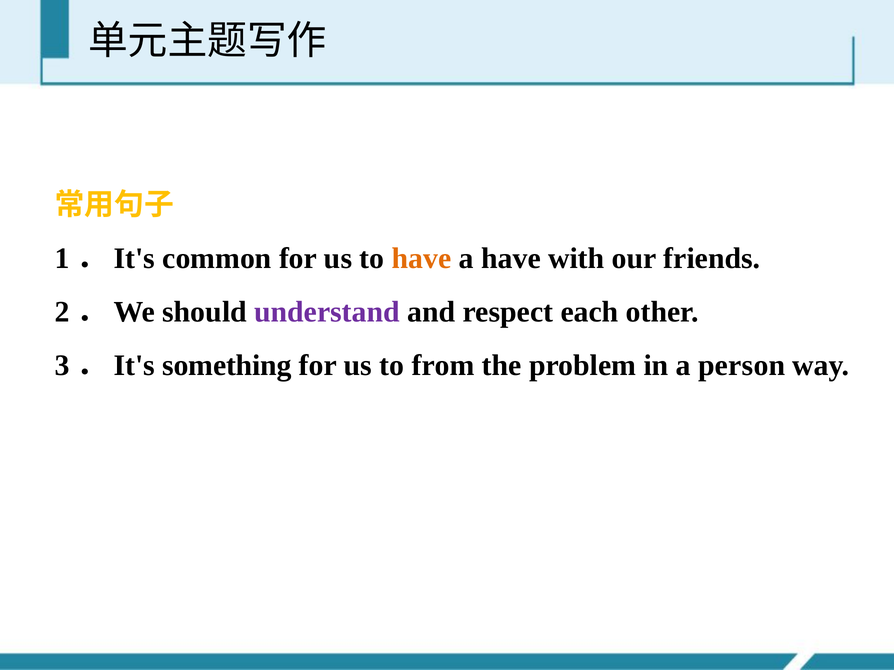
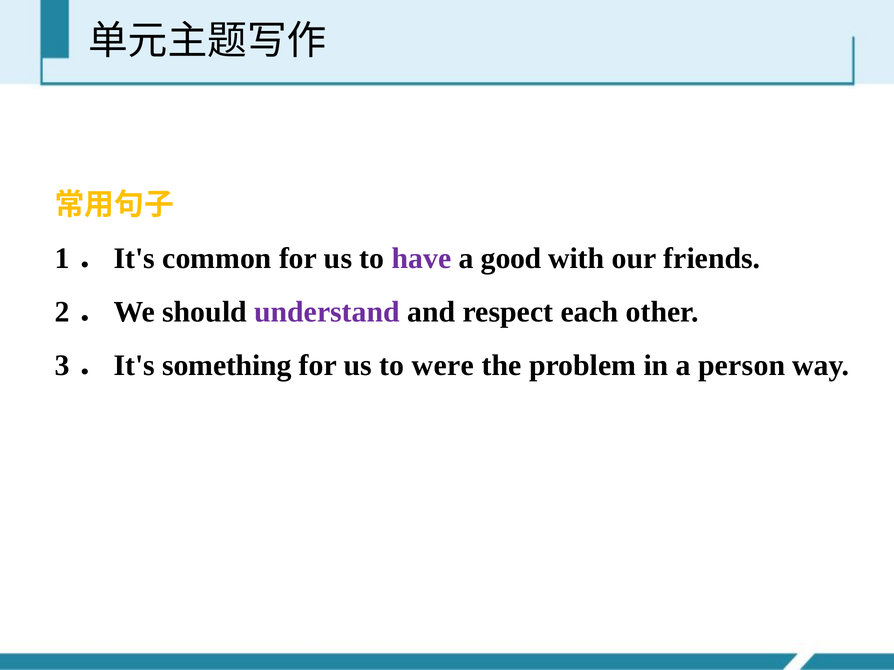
have colour: orange -> purple (422, 258)
a have: have -> good (511, 258)
from: from -> were (443, 366)
